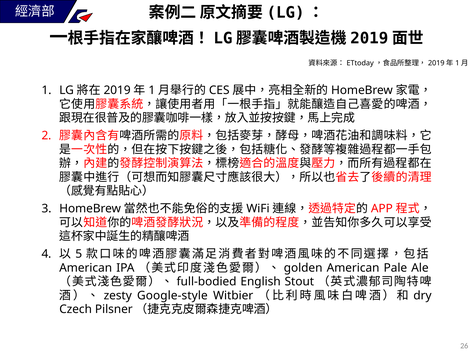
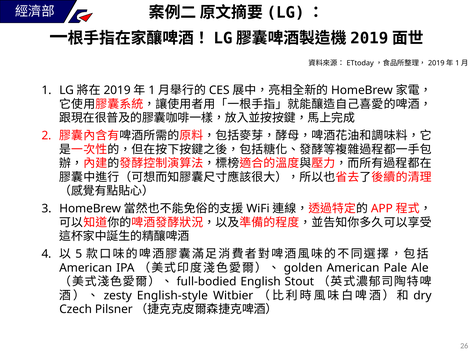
Google-style: Google-style -> English-style (172, 295)
